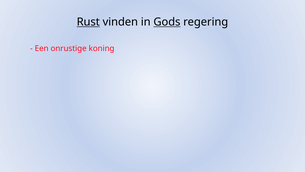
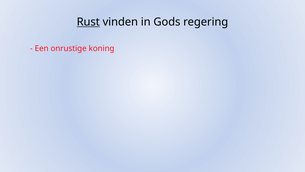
Gods underline: present -> none (167, 22)
